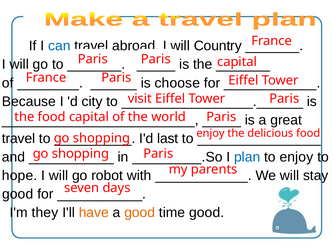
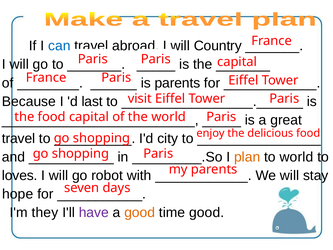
is choose: choose -> parents (177, 83)
city: city -> last (92, 101)
last: last -> city (168, 138)
plan colour: blue -> orange (247, 157)
to enjoy: enjoy -> world (296, 157)
hope: hope -> loves (20, 175)
good: good -> hope (18, 194)
have colour: orange -> purple (94, 212)
